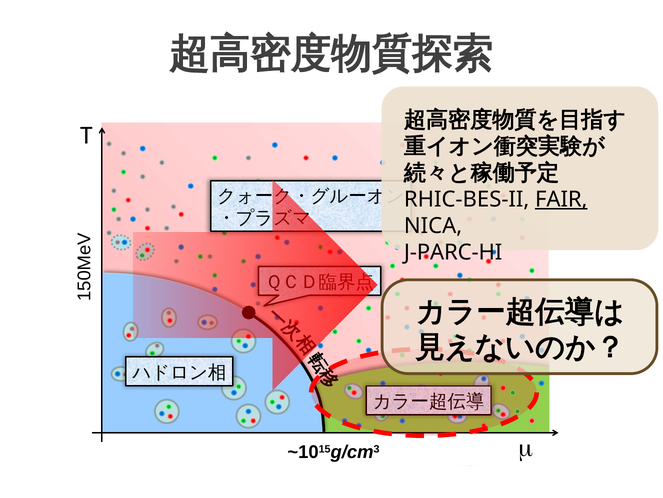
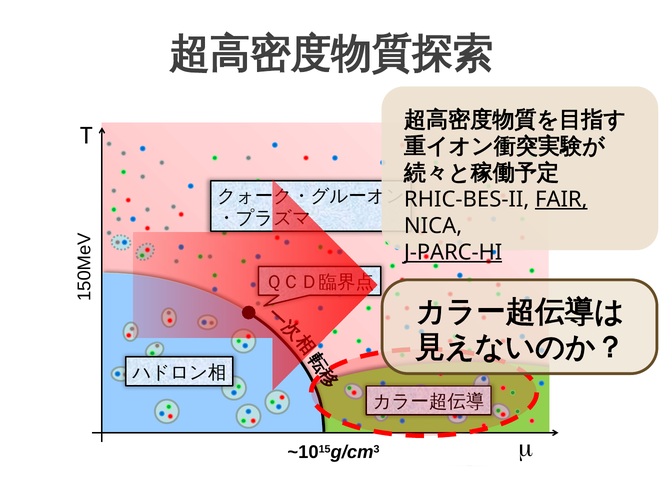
J-PARC-HI underline: none -> present (453, 252)
